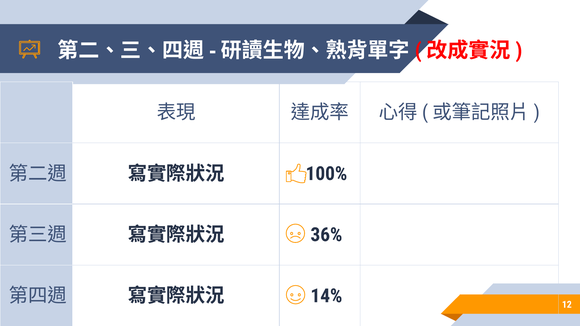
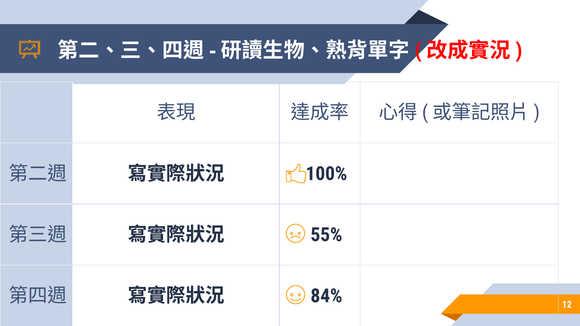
36%: 36% -> 55% (326, 235)
14%: 14% -> 84% (326, 296)
